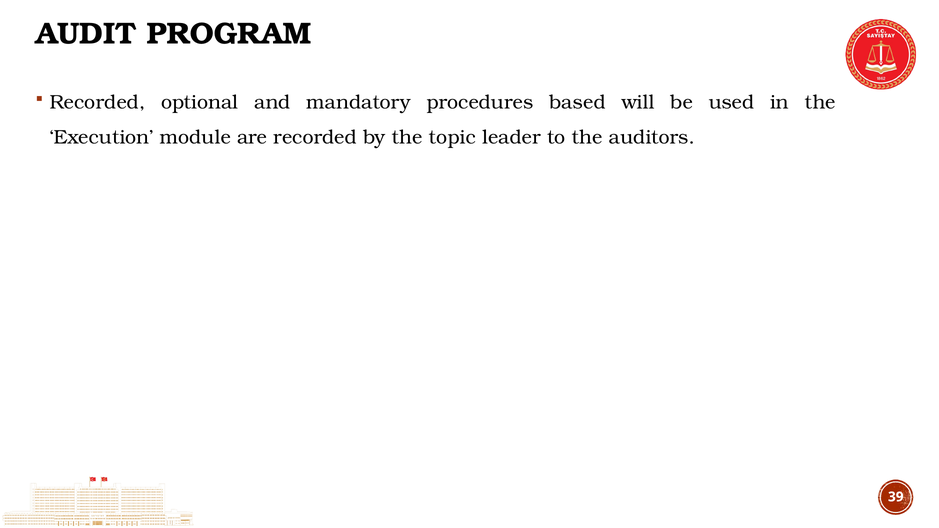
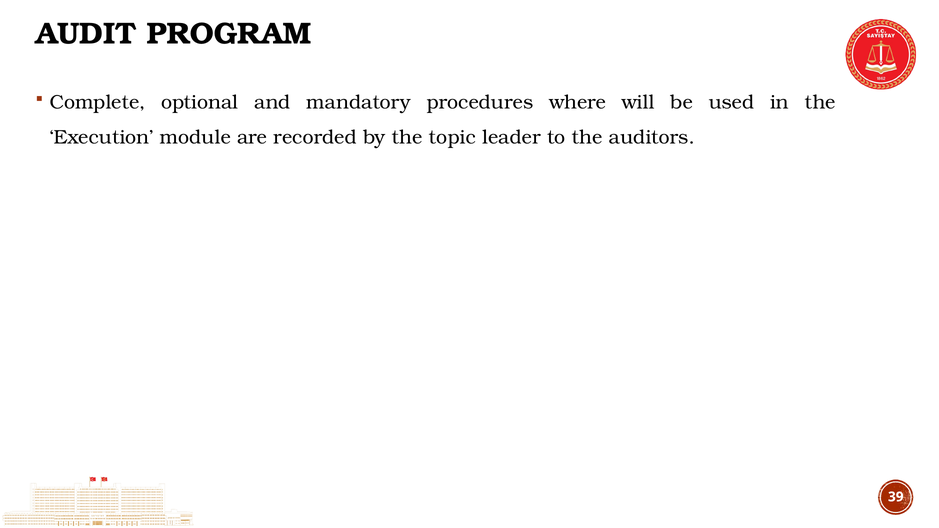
Recorded: Recorded -> Complete (98, 102)
based: based -> where (578, 102)
